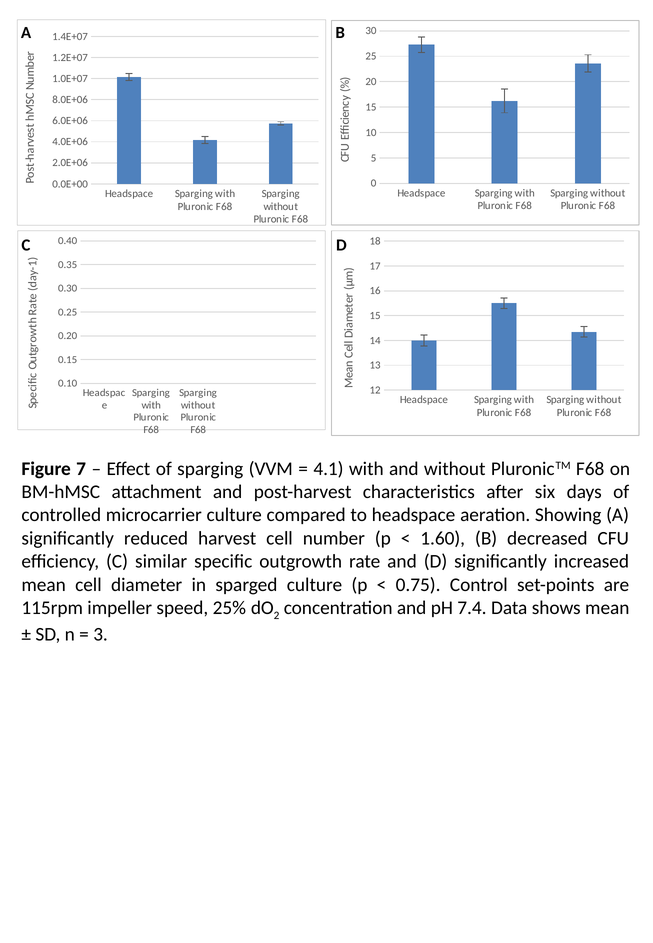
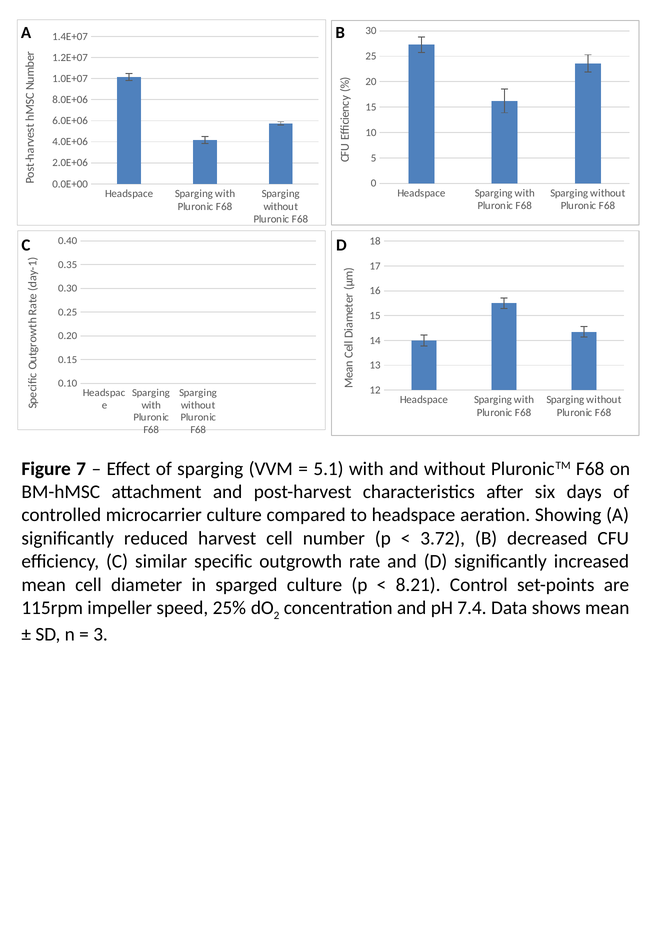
4.1: 4.1 -> 5.1 (328, 469)
1.60: 1.60 -> 3.72 (443, 538)
0.75: 0.75 -> 8.21 (418, 585)
